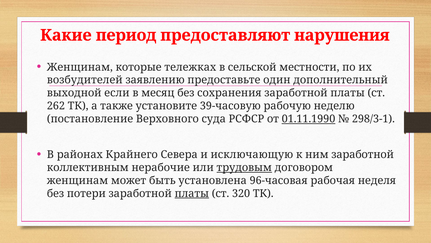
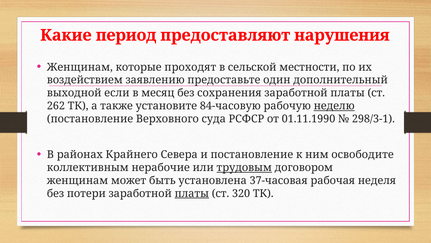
тележках: тележках -> проходят (190, 67)
возбудителей: возбудителей -> воздействием (85, 80)
39-часовую: 39-часовую -> 84-часовую (230, 106)
неделю underline: none -> present (334, 106)
01.11.1990 underline: present -> none (309, 119)
и исключающую: исключающую -> постановление (252, 154)
ним заработной: заработной -> освободите (363, 154)
96-часовая: 96-часовая -> 37-часовая (279, 180)
